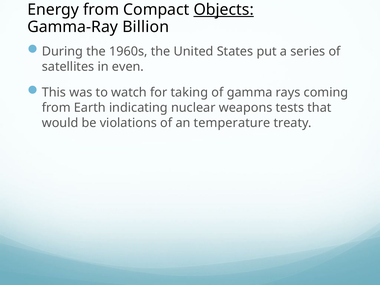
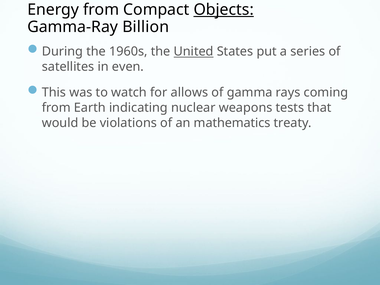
United underline: none -> present (194, 52)
taking: taking -> allows (189, 93)
temperature: temperature -> mathematics (232, 123)
